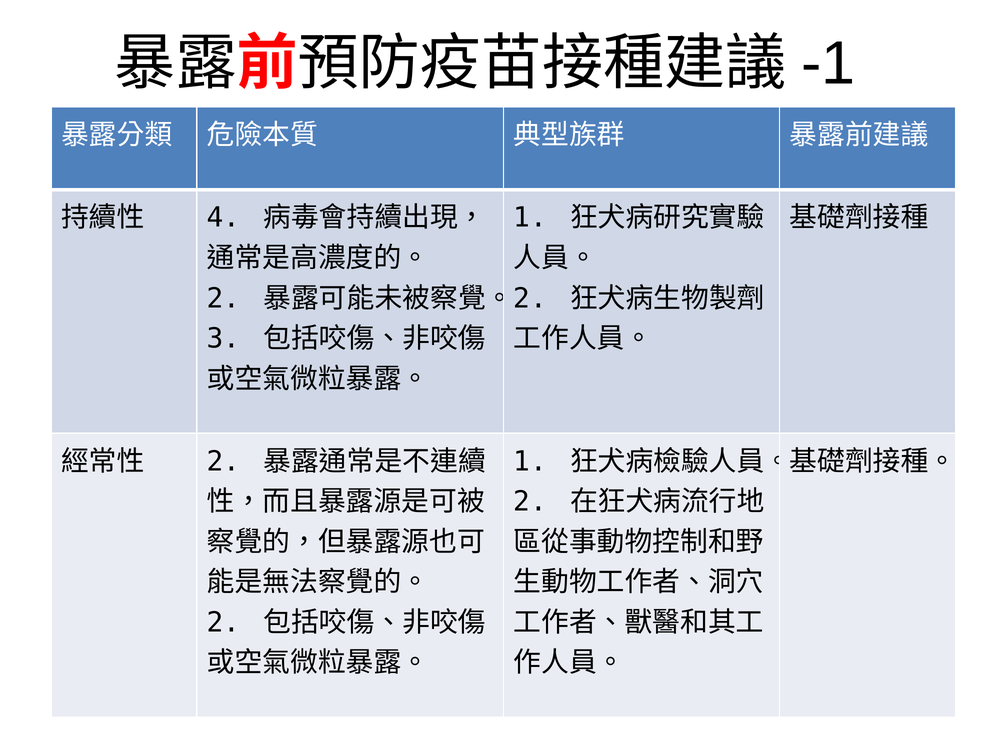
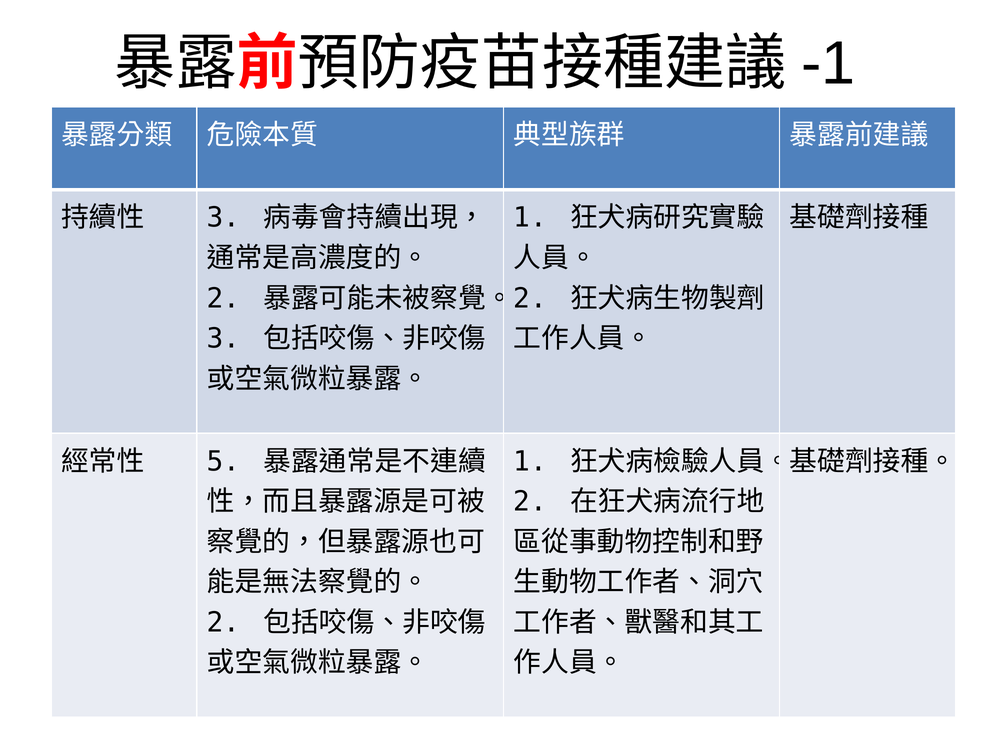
4: 4 -> 3 (224, 218)
2: 2 -> 5 (224, 462)
